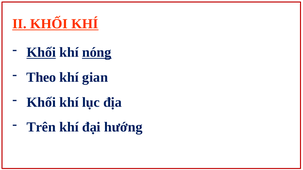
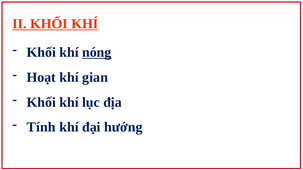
Khối underline: present -> none (41, 53)
Theo: Theo -> Hoạt (41, 78)
Trên: Trên -> Tính (41, 127)
